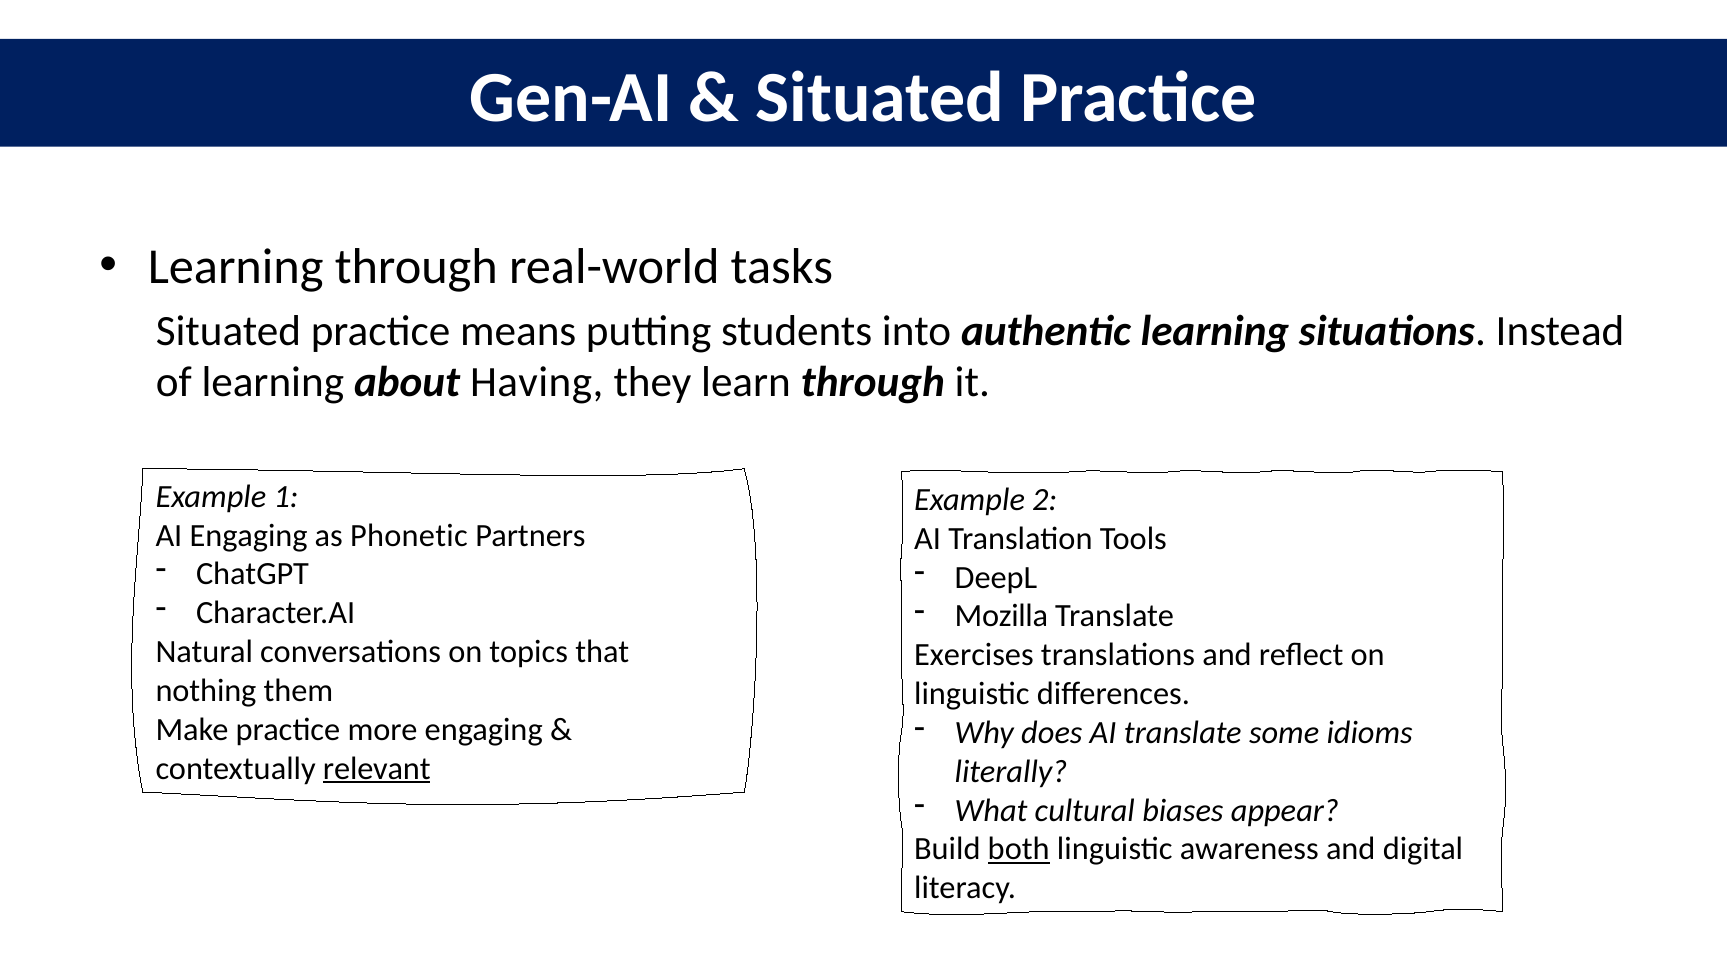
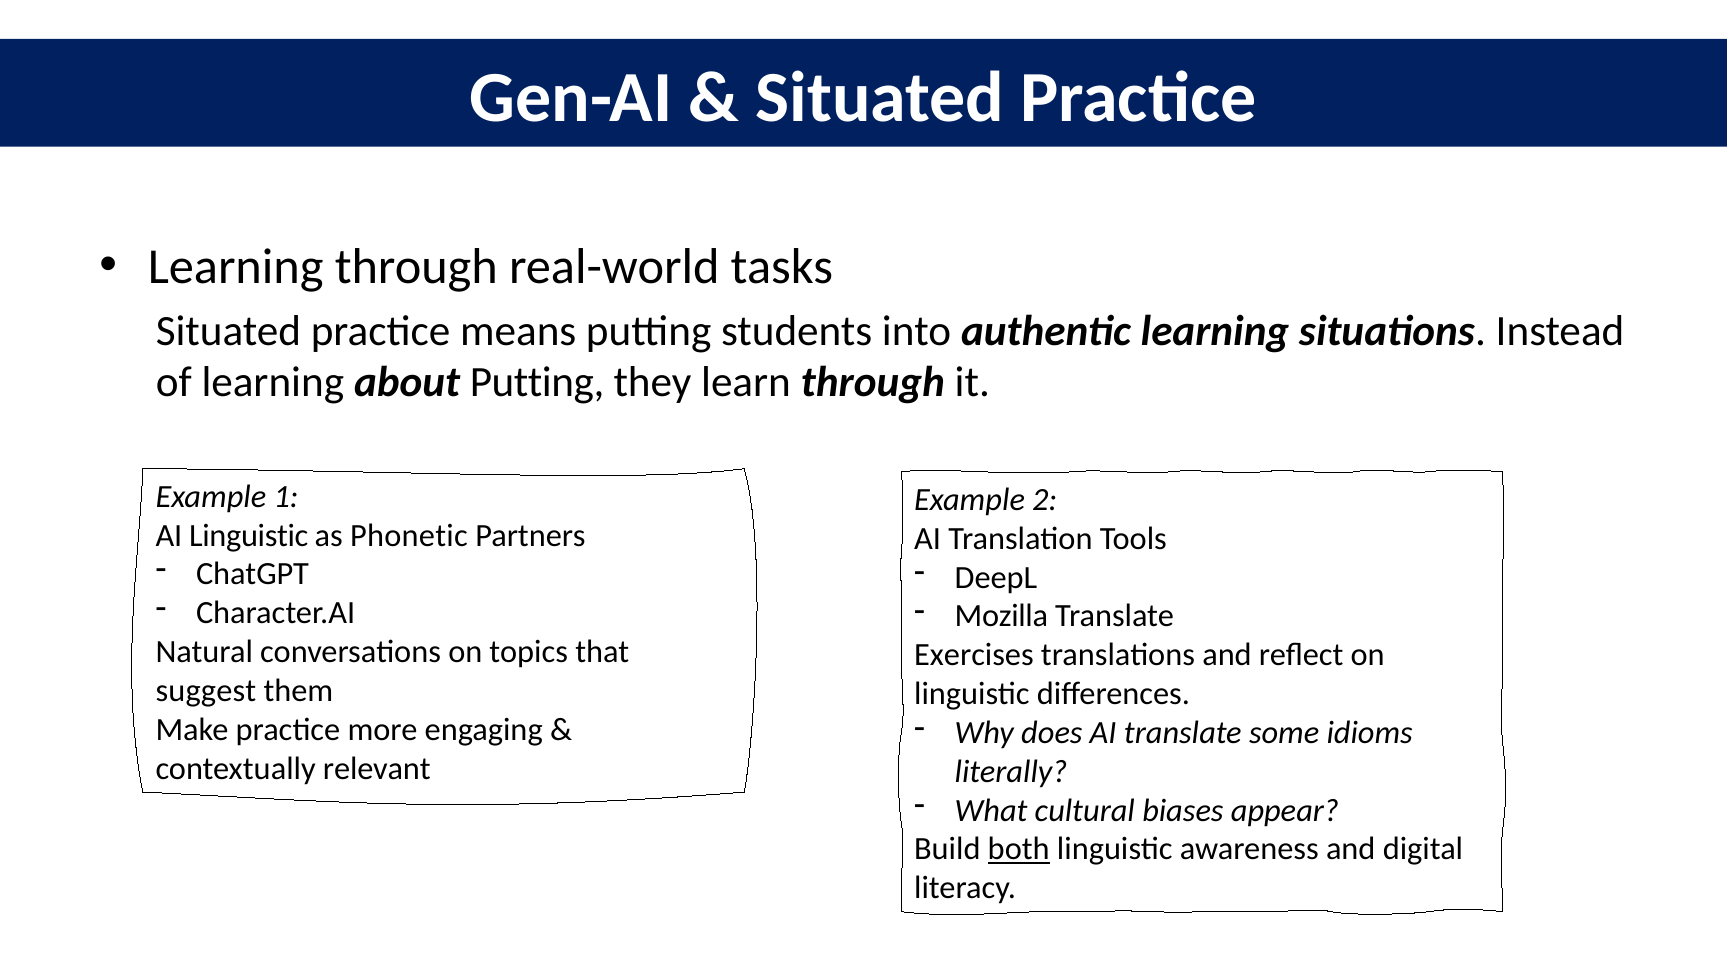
about Having: Having -> Putting (537, 383)
AI Engaging: Engaging -> Linguistic (249, 536)
nothing: nothing -> suggest (206, 691)
relevant underline: present -> none (377, 769)
